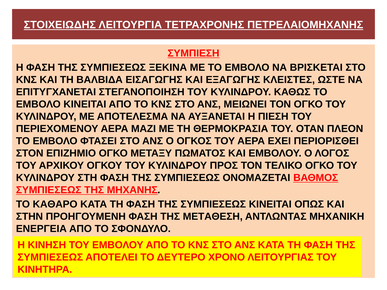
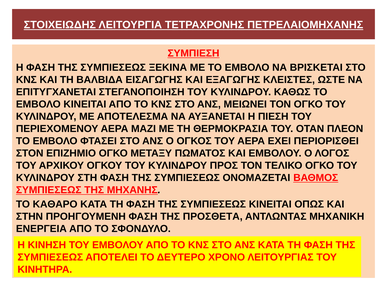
ΜΕΤΑΘΕΣΗ: ΜΕΤΑΘΕΣΗ -> ΠΡΟΣΘΕΤΑ (213, 217)
